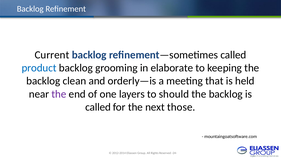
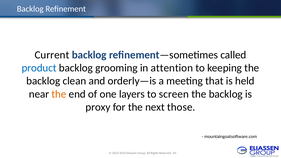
elaborate: elaborate -> attention (172, 68)
the colour: purple -> orange (59, 94)
should: should -> screen (174, 94)
called: called -> proxy (98, 107)
